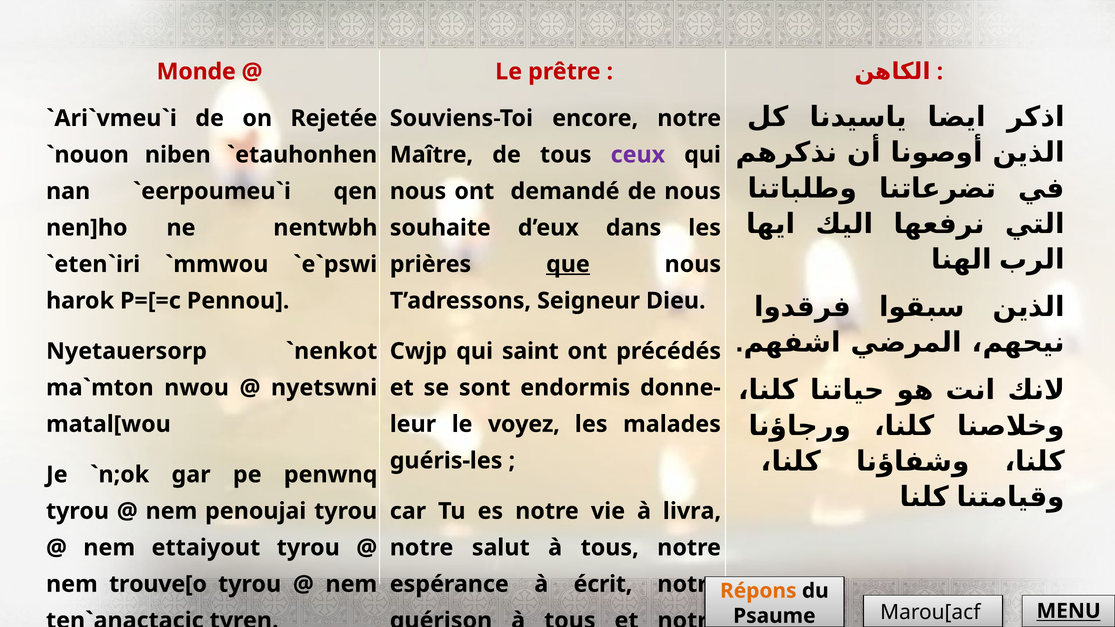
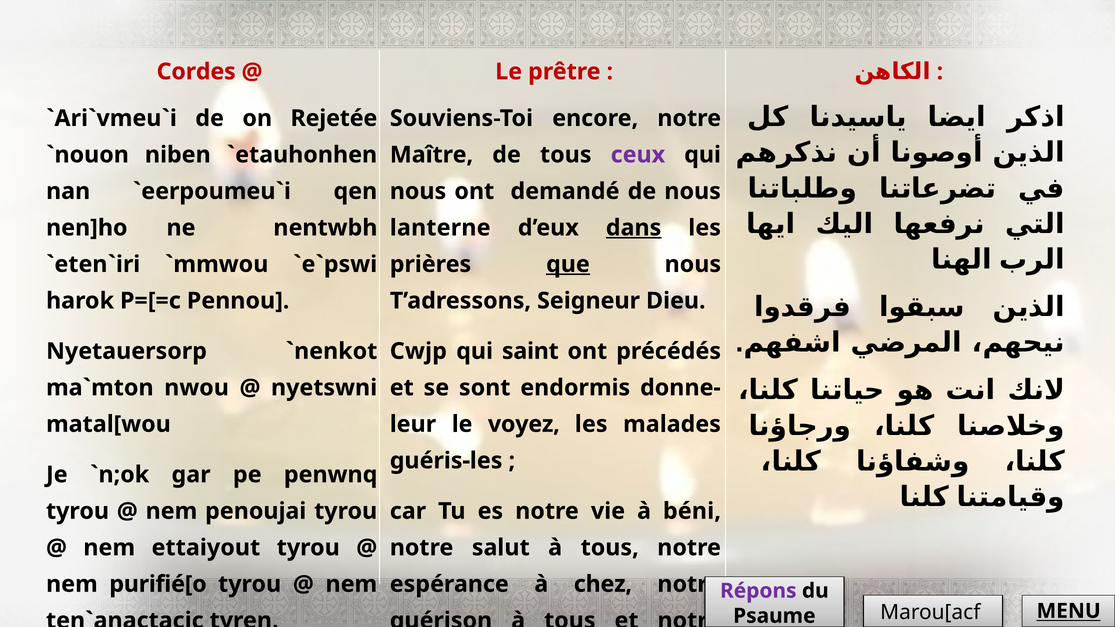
Monde: Monde -> Cordes (196, 72)
souhaite: souhaite -> lanterne (440, 228)
dans underline: none -> present (634, 228)
livra: livra -> béni (692, 511)
trouve[o: trouve[o -> purifié[o (158, 584)
écrit: écrit -> chez (603, 584)
Répons colour: orange -> purple (758, 591)
